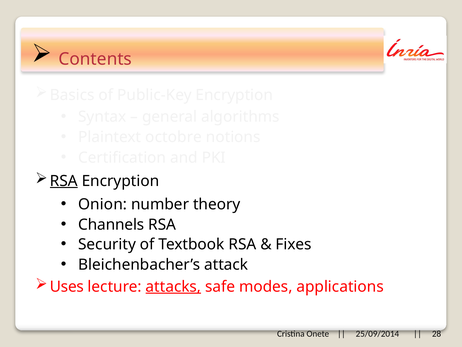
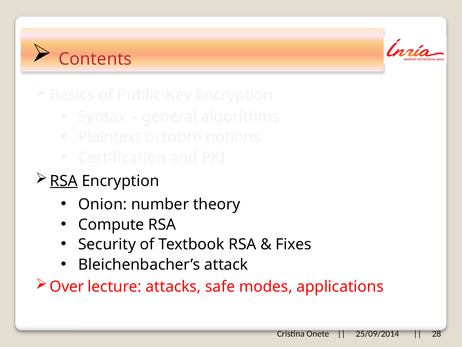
Channels: Channels -> Compute (111, 224)
Uses: Uses -> Over (67, 286)
attacks underline: present -> none (173, 286)
